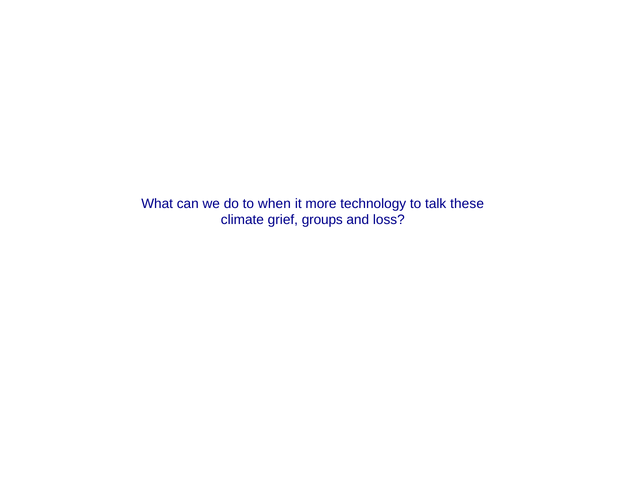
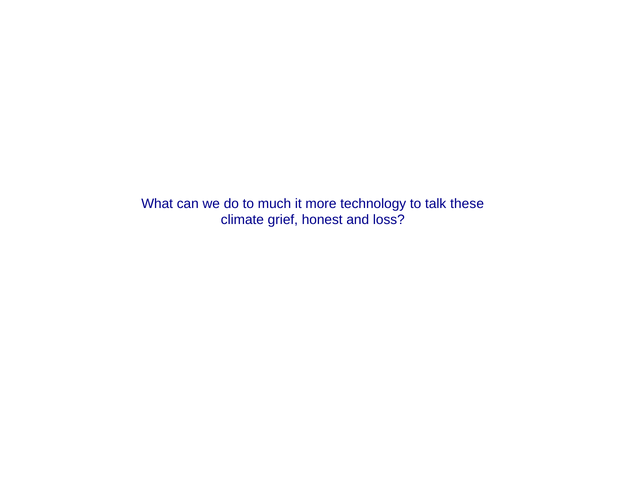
when: when -> much (274, 204)
groups: groups -> honest (322, 220)
